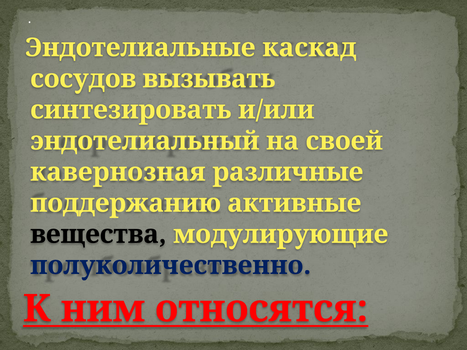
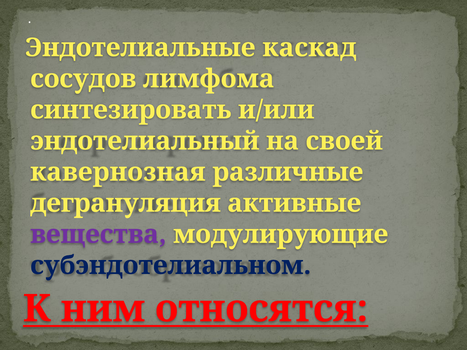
вызывать: вызывать -> лимфома (209, 79)
поддержанию: поддержанию -> дегрануляция (126, 203)
вещества colour: black -> purple (98, 234)
полуколичественно: полуколичественно -> субэндотелиальном (171, 266)
